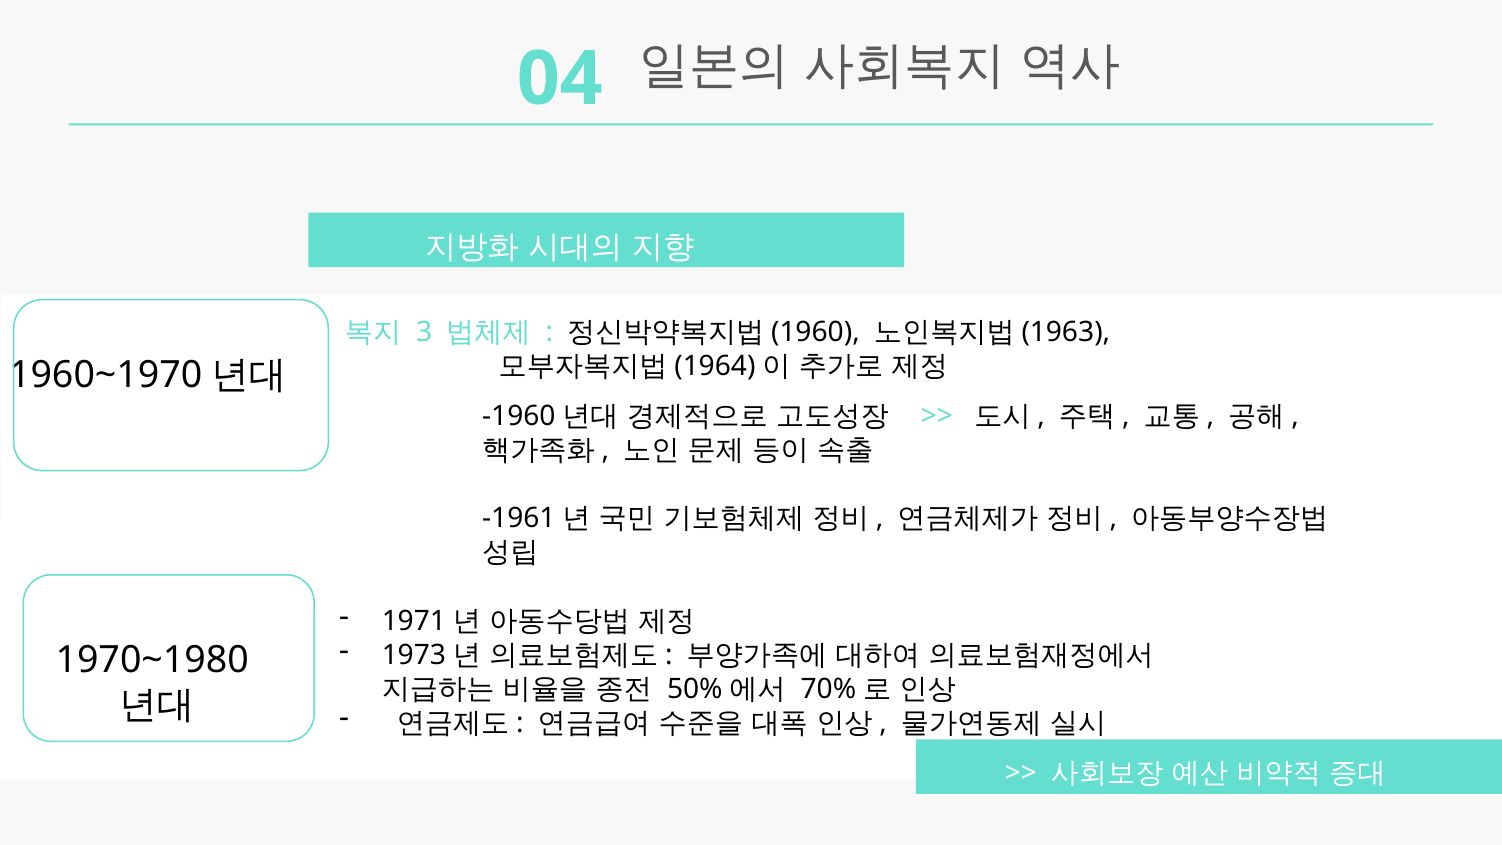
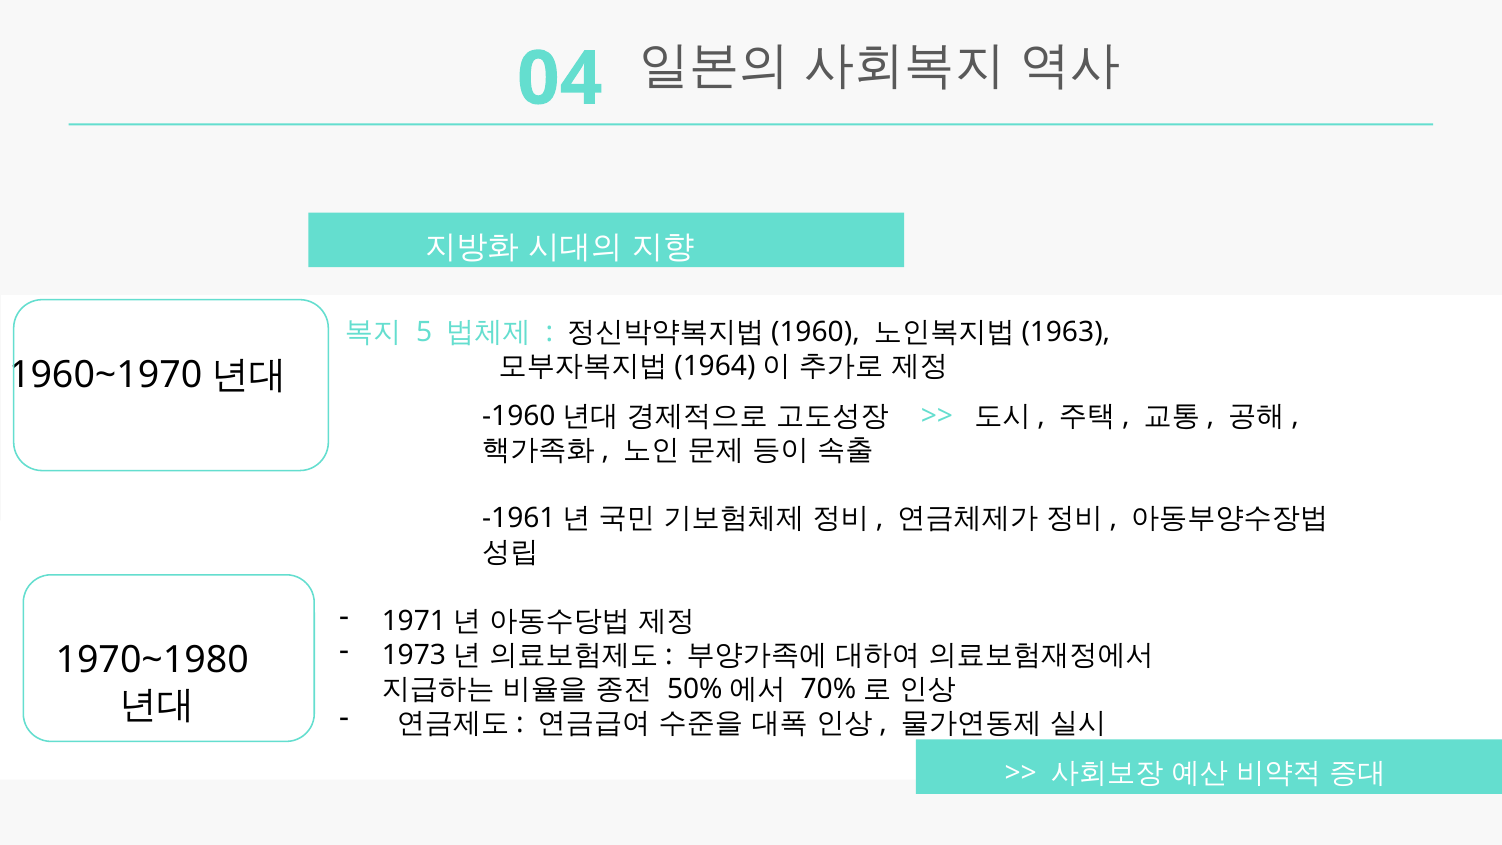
3: 3 -> 5 (424, 332)
